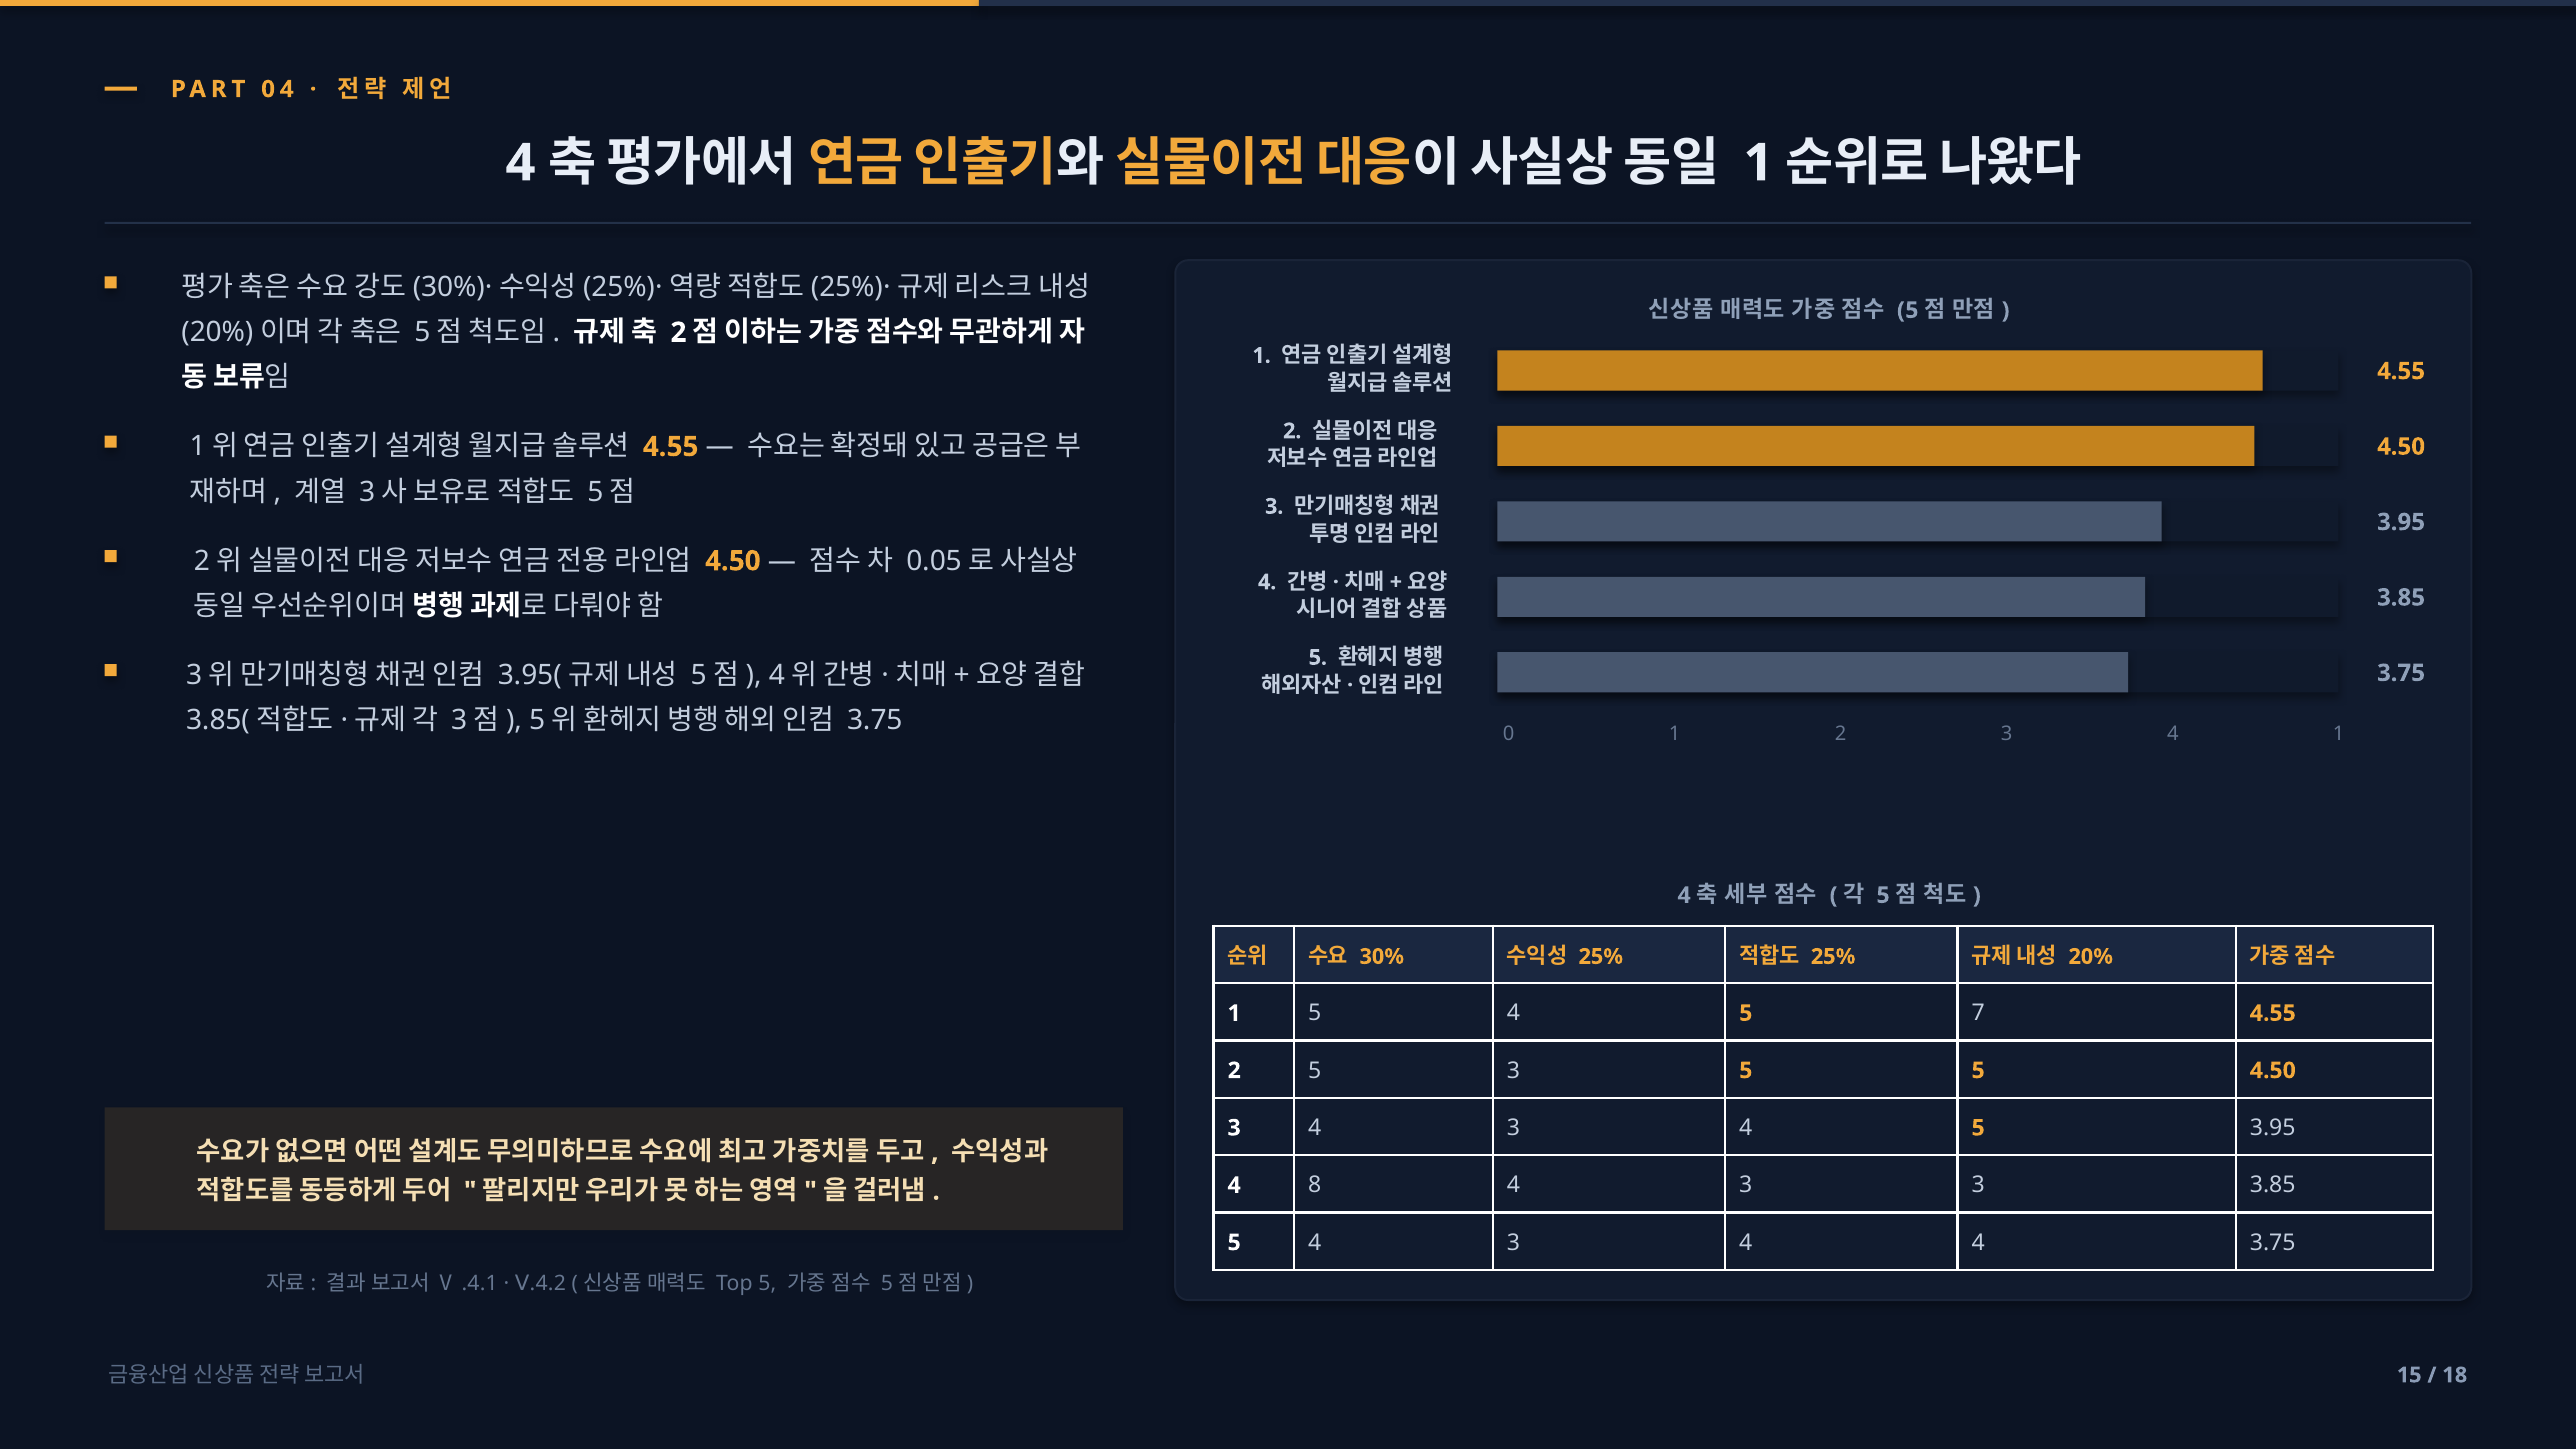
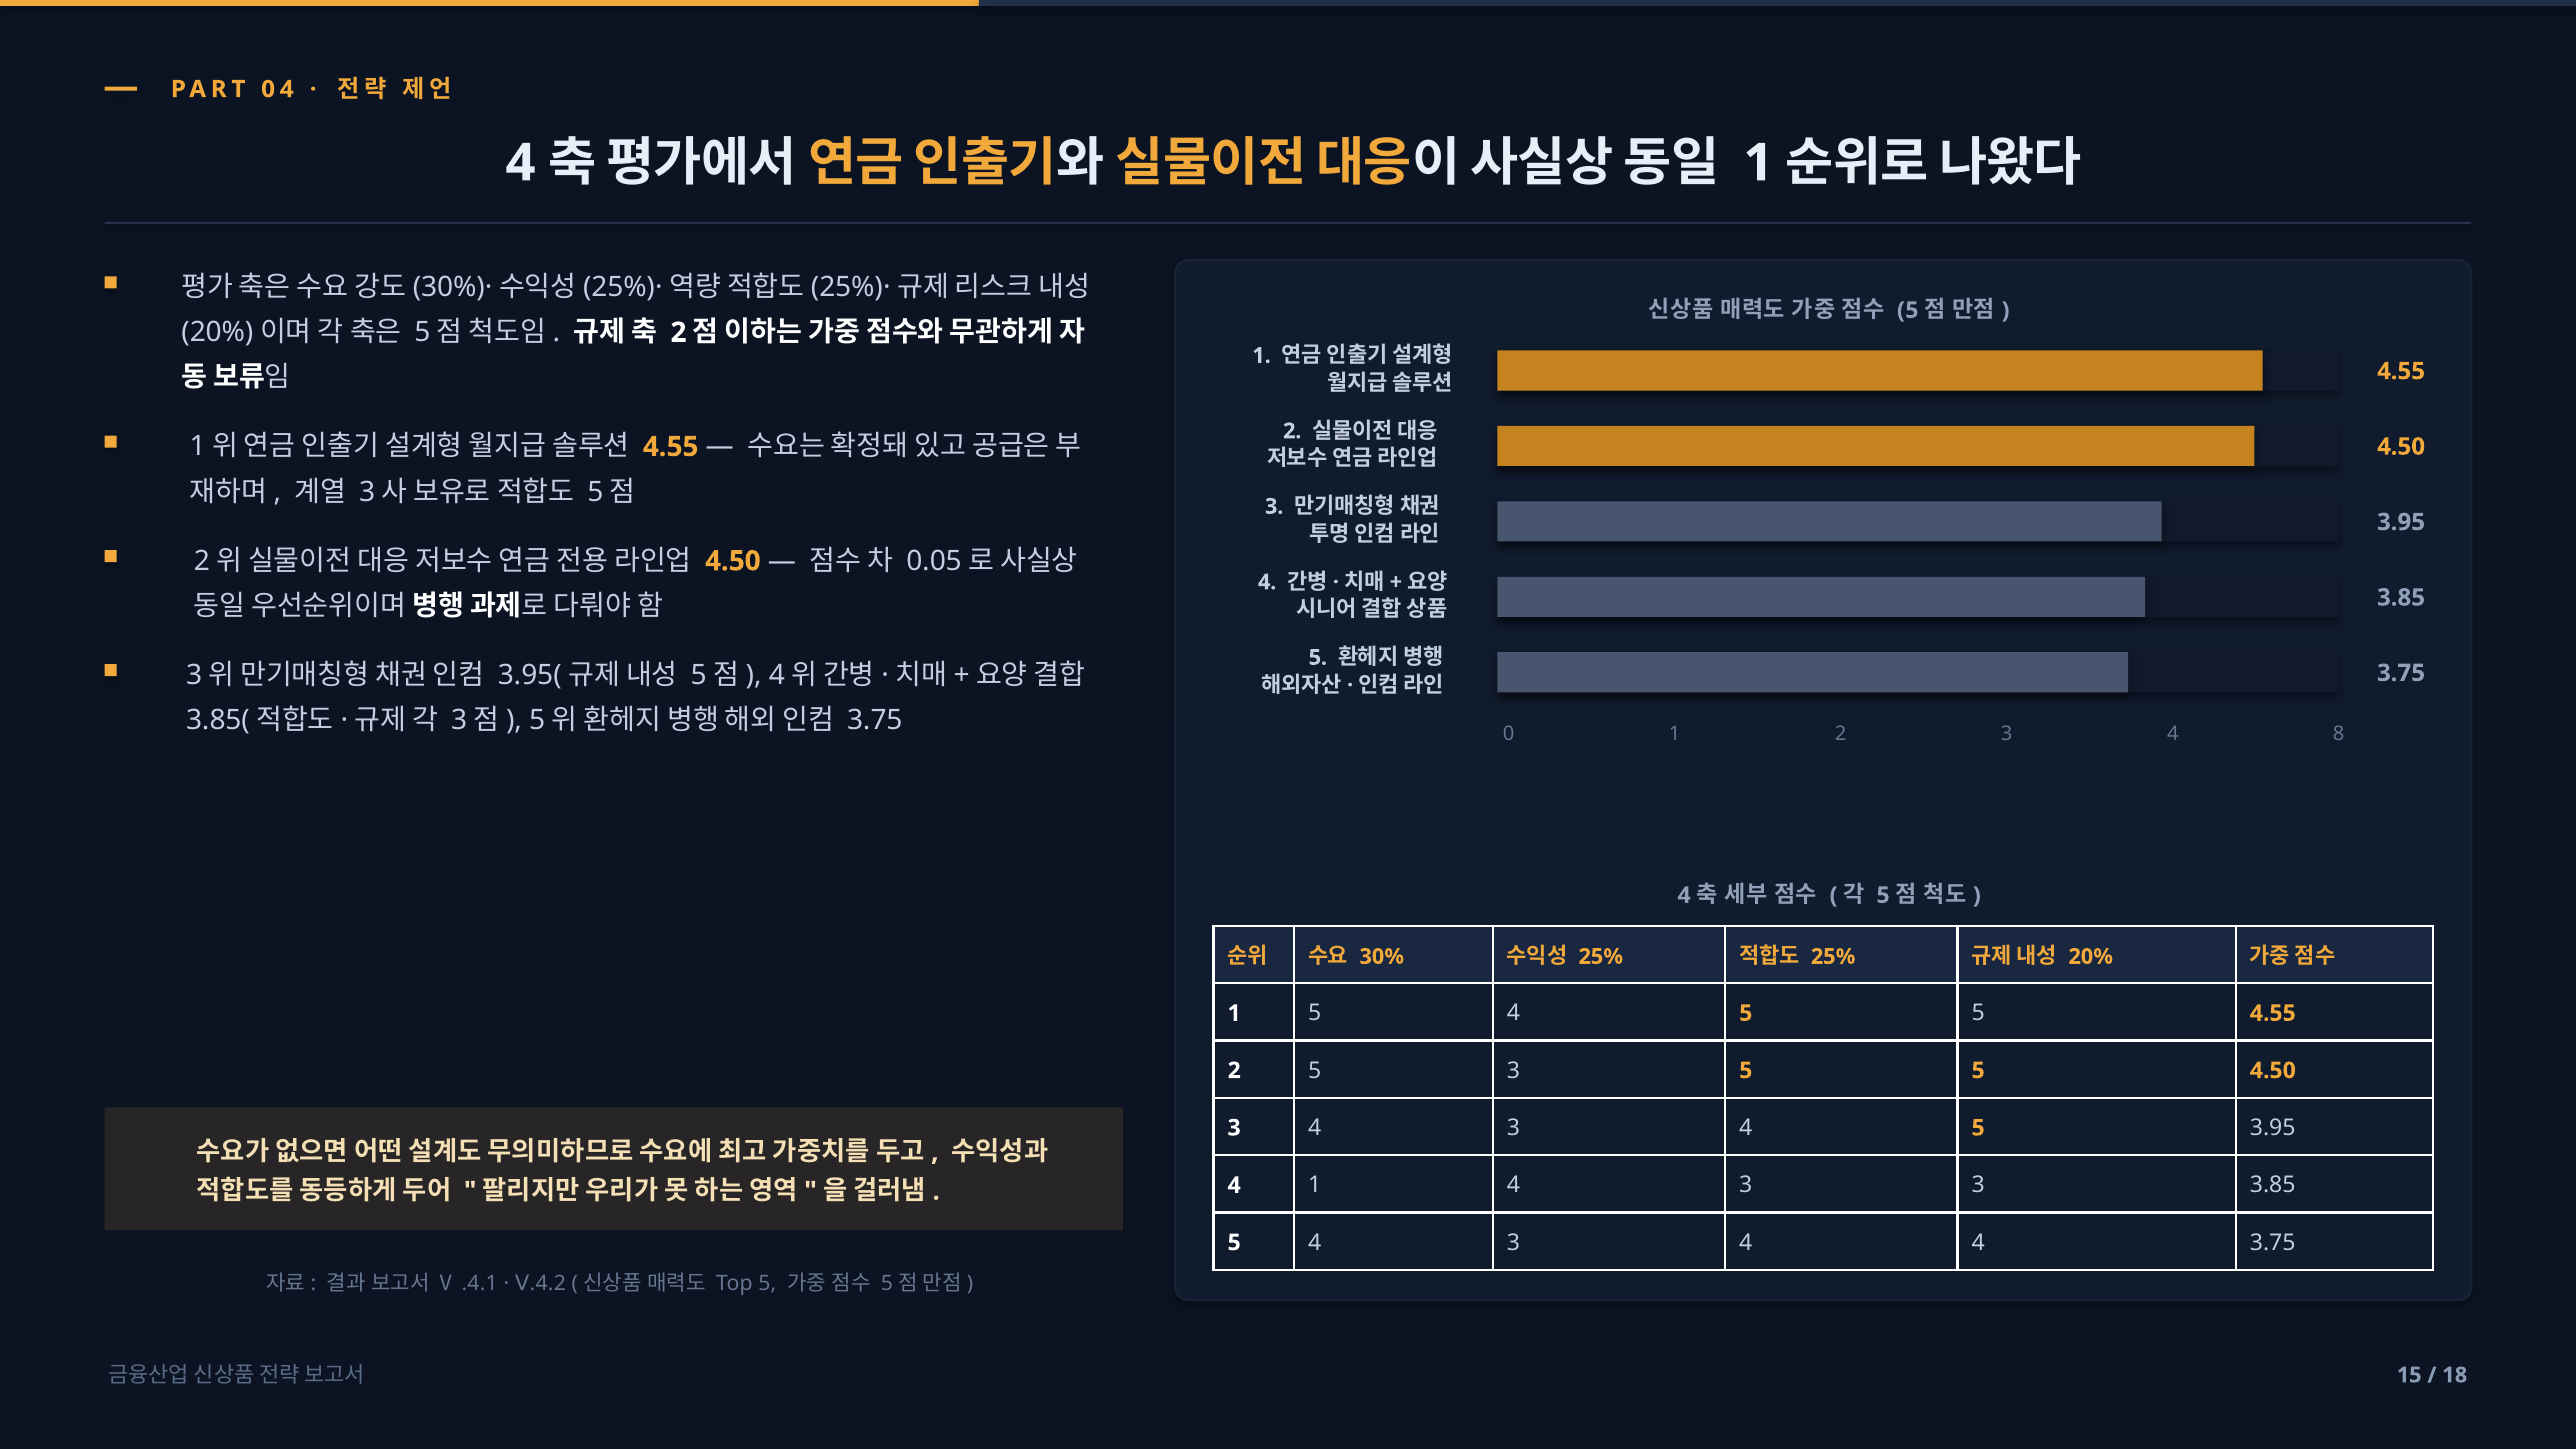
4 1: 1 -> 8 (2339, 733)
4 5 7: 7 -> 5 (1978, 1013)
4 8: 8 -> 1 (1315, 1185)
